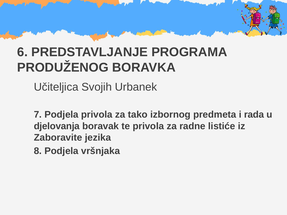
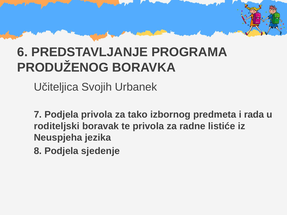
djelovanja: djelovanja -> roditeljski (57, 126)
Zaboravite: Zaboravite -> Neuspjeha (58, 138)
vršnjaka: vršnjaka -> sjedenje (101, 151)
